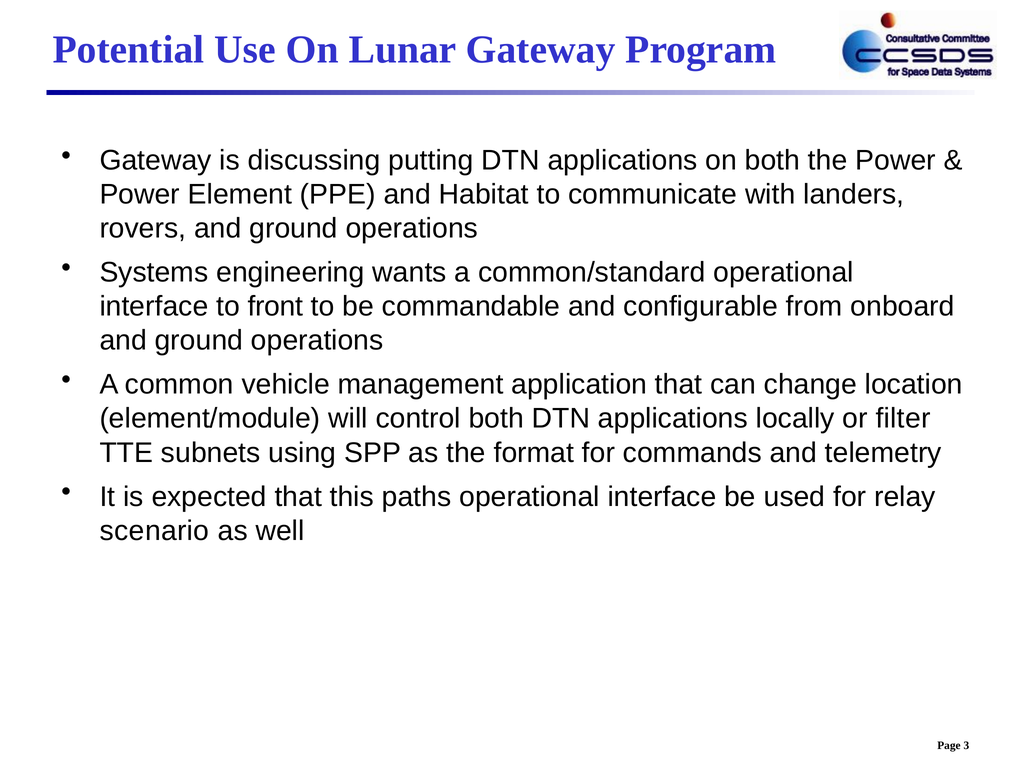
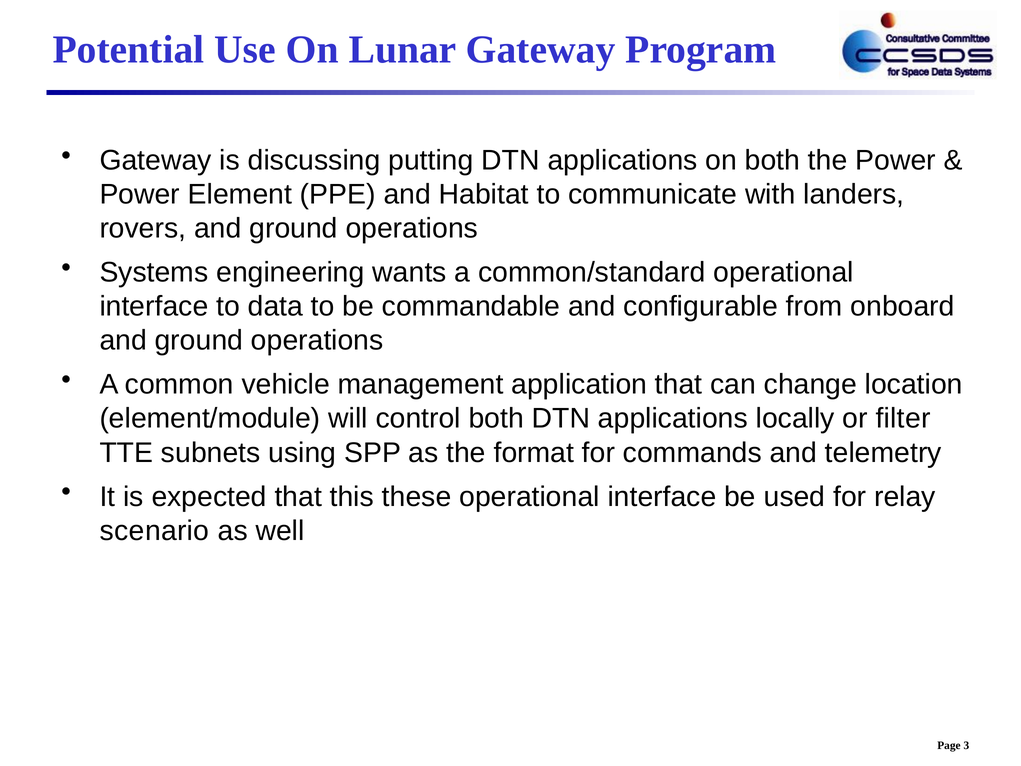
front: front -> data (275, 306)
paths: paths -> these (417, 496)
